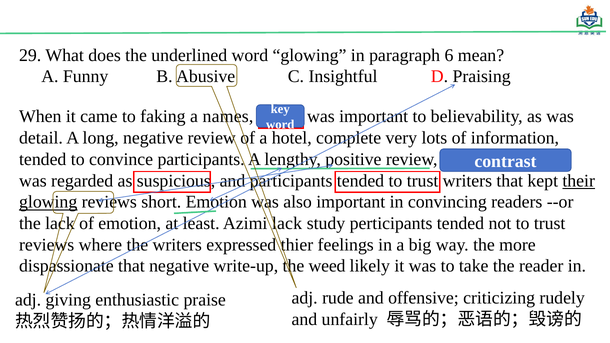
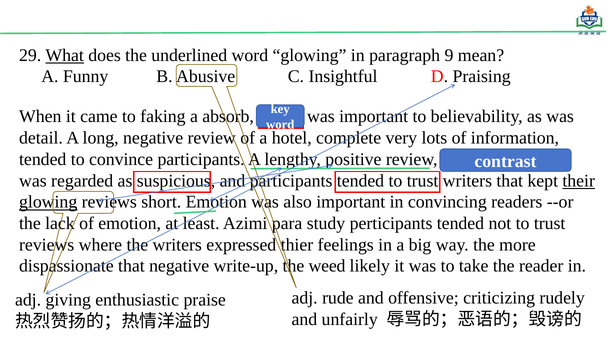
What underline: none -> present (65, 55)
6: 6 -> 9 (449, 55)
names: names -> absorb (228, 117)
Azimi lack: lack -> para (287, 223)
